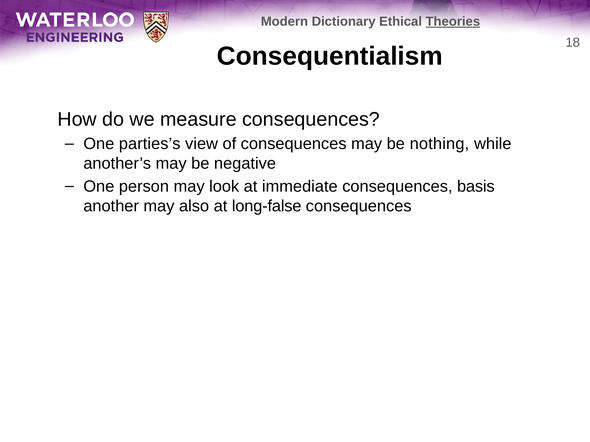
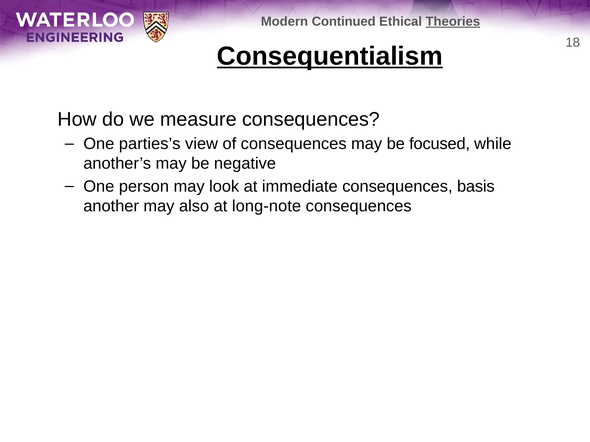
Dictionary: Dictionary -> Continued (344, 22)
Consequentialism underline: none -> present (330, 56)
nothing: nothing -> focused (440, 144)
long-false: long-false -> long-note (267, 206)
